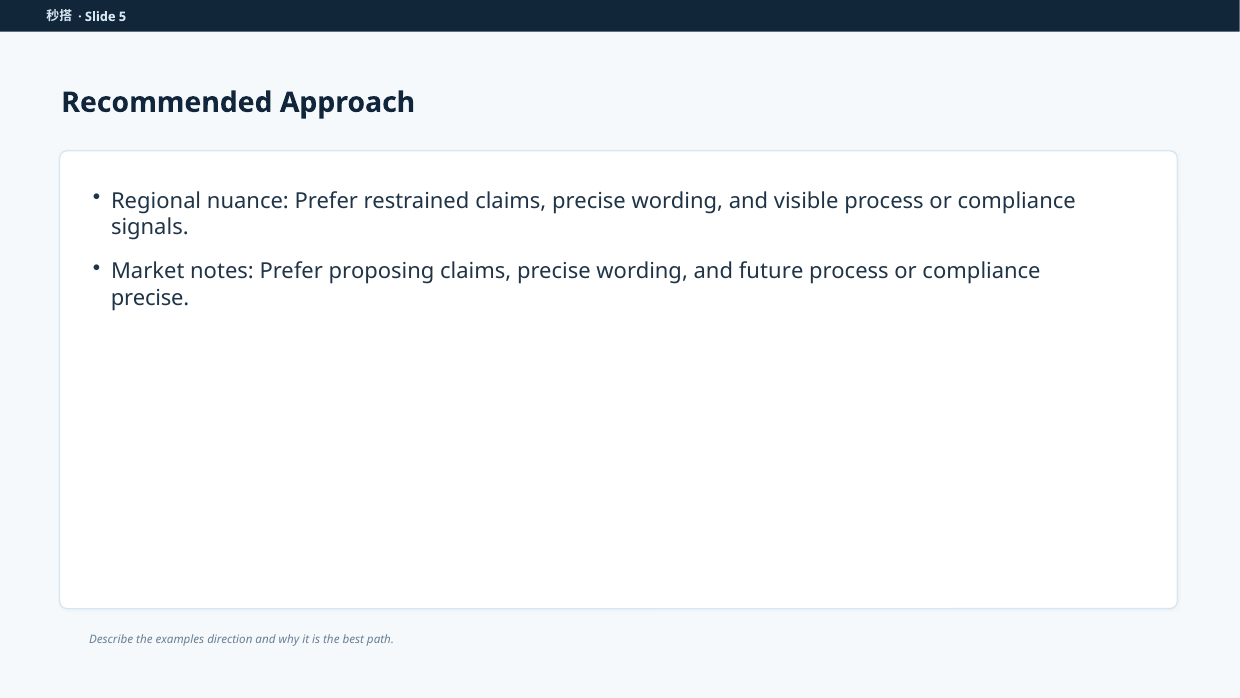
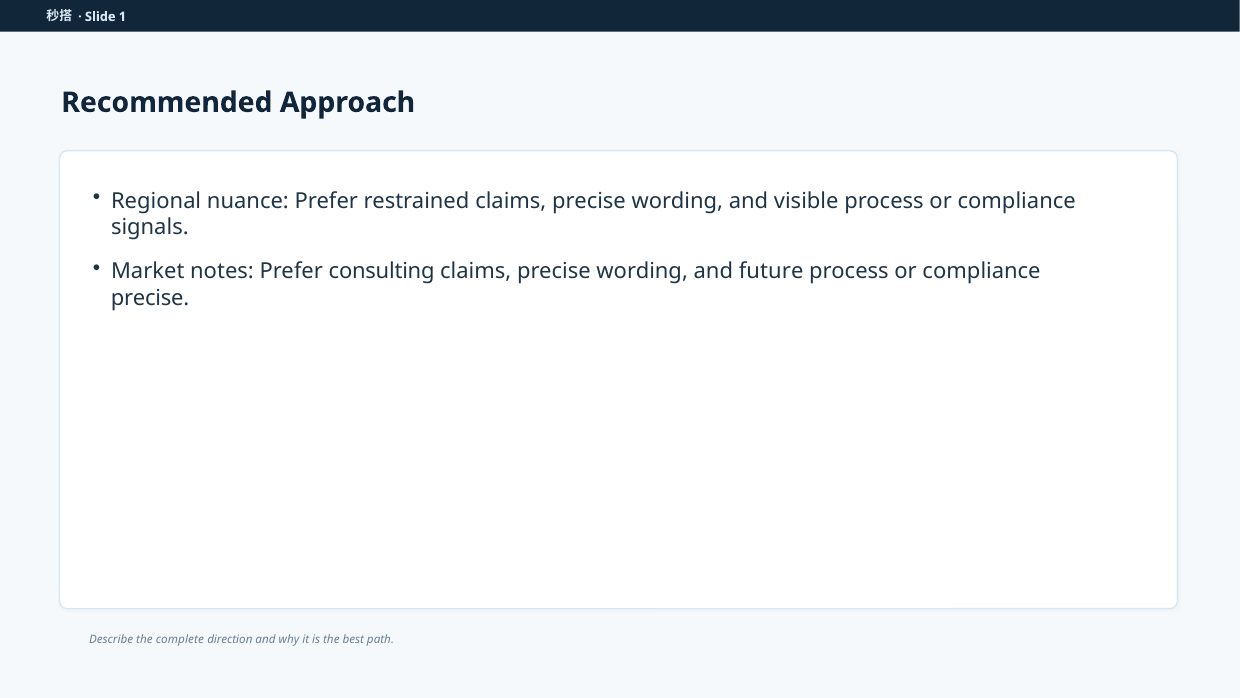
5: 5 -> 1 (122, 17)
proposing: proposing -> consulting (382, 271)
examples: examples -> complete (180, 639)
